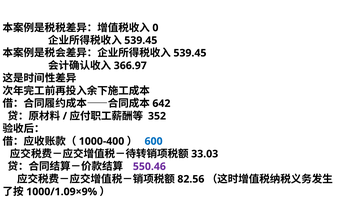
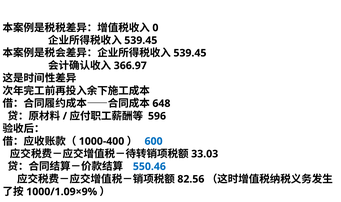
642: 642 -> 648 (161, 104)
352: 352 -> 596 (157, 116)
550.46 colour: purple -> blue (149, 167)
